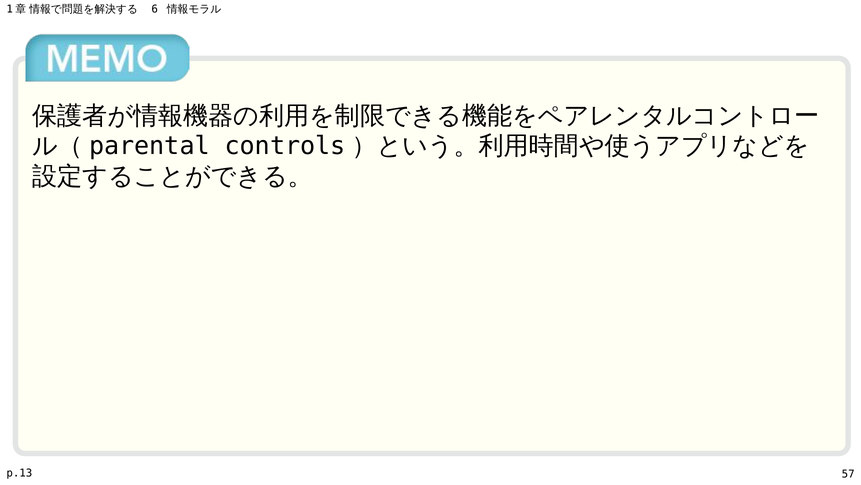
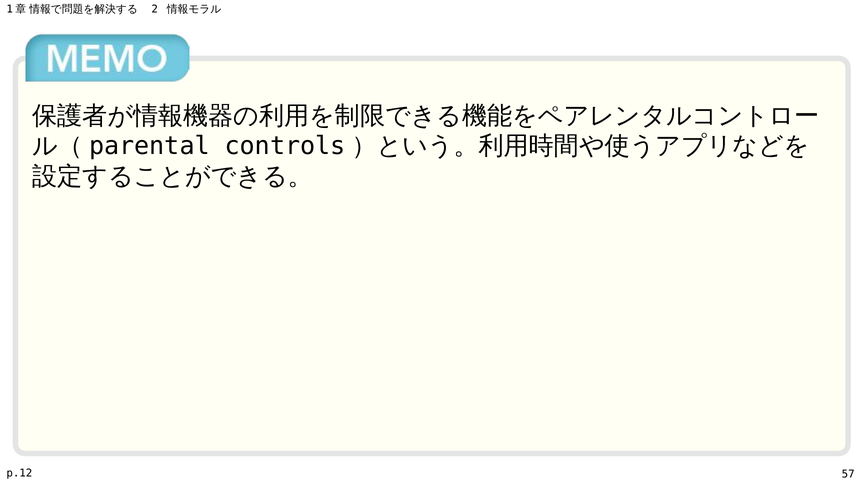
6: 6 -> 2 (155, 9)
p.13: p.13 -> p.12 (19, 473)
